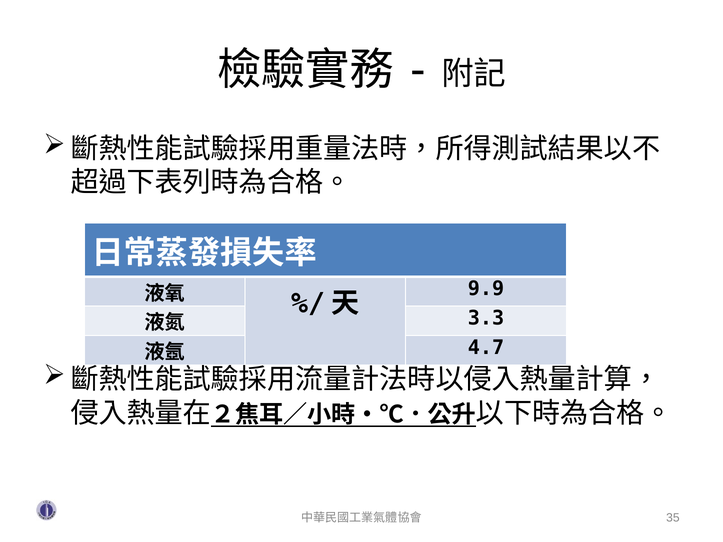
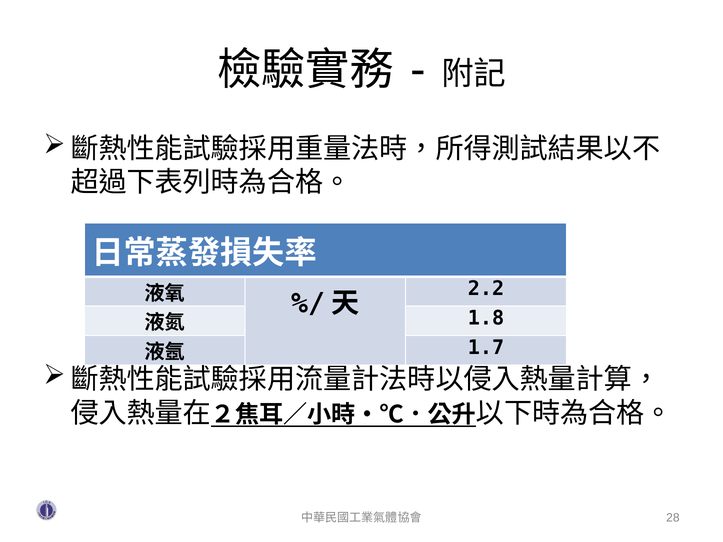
9.9: 9.9 -> 2.2 (486, 289)
3.3: 3.3 -> 1.8 (486, 318)
4.7: 4.7 -> 1.7 (486, 348)
35: 35 -> 28 (673, 518)
